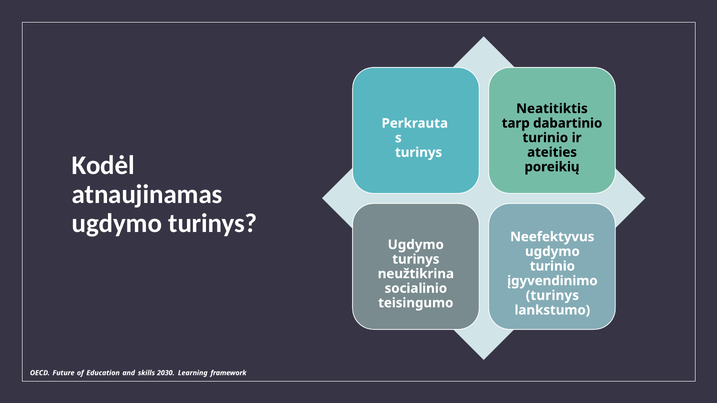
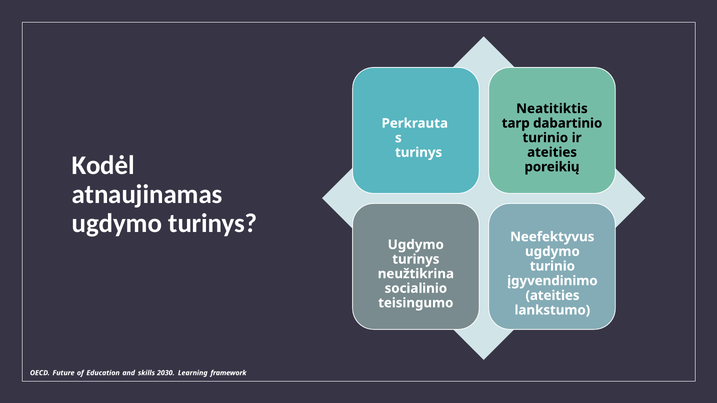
turinys: turinys -> ateities (552, 296)
